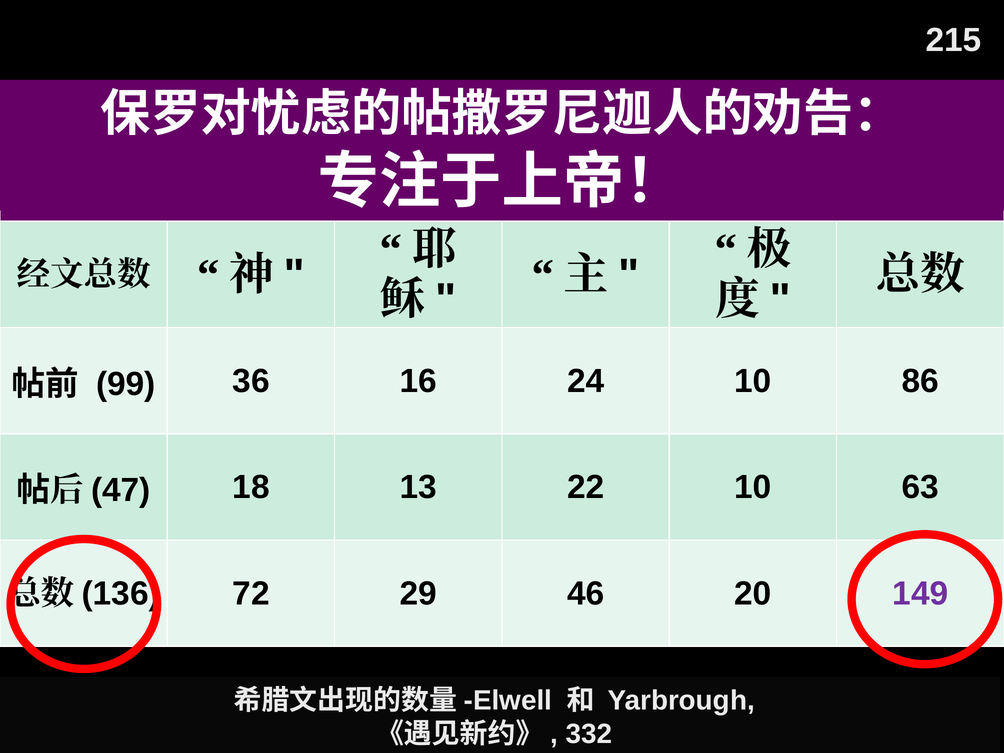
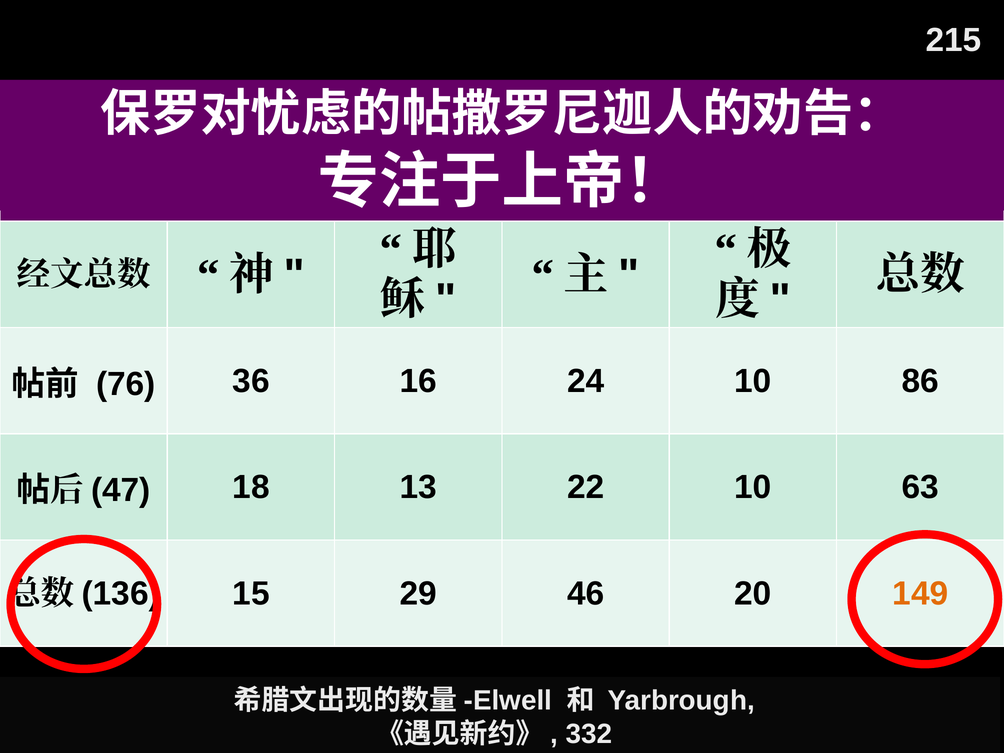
99: 99 -> 76 (126, 384)
72: 72 -> 15 (251, 594)
149 colour: purple -> orange (920, 594)
